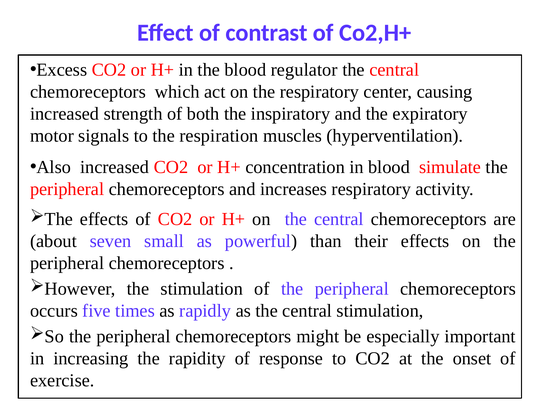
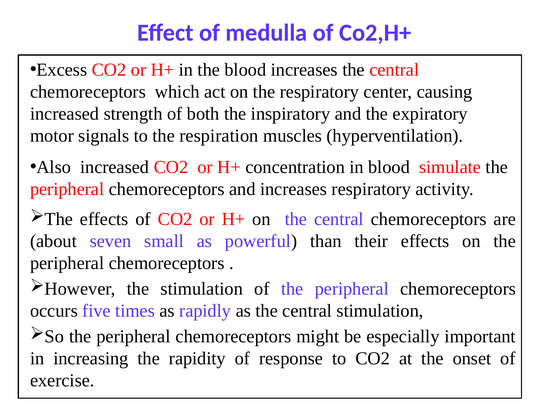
contrast: contrast -> medulla (266, 33)
blood regulator: regulator -> increases (304, 70)
